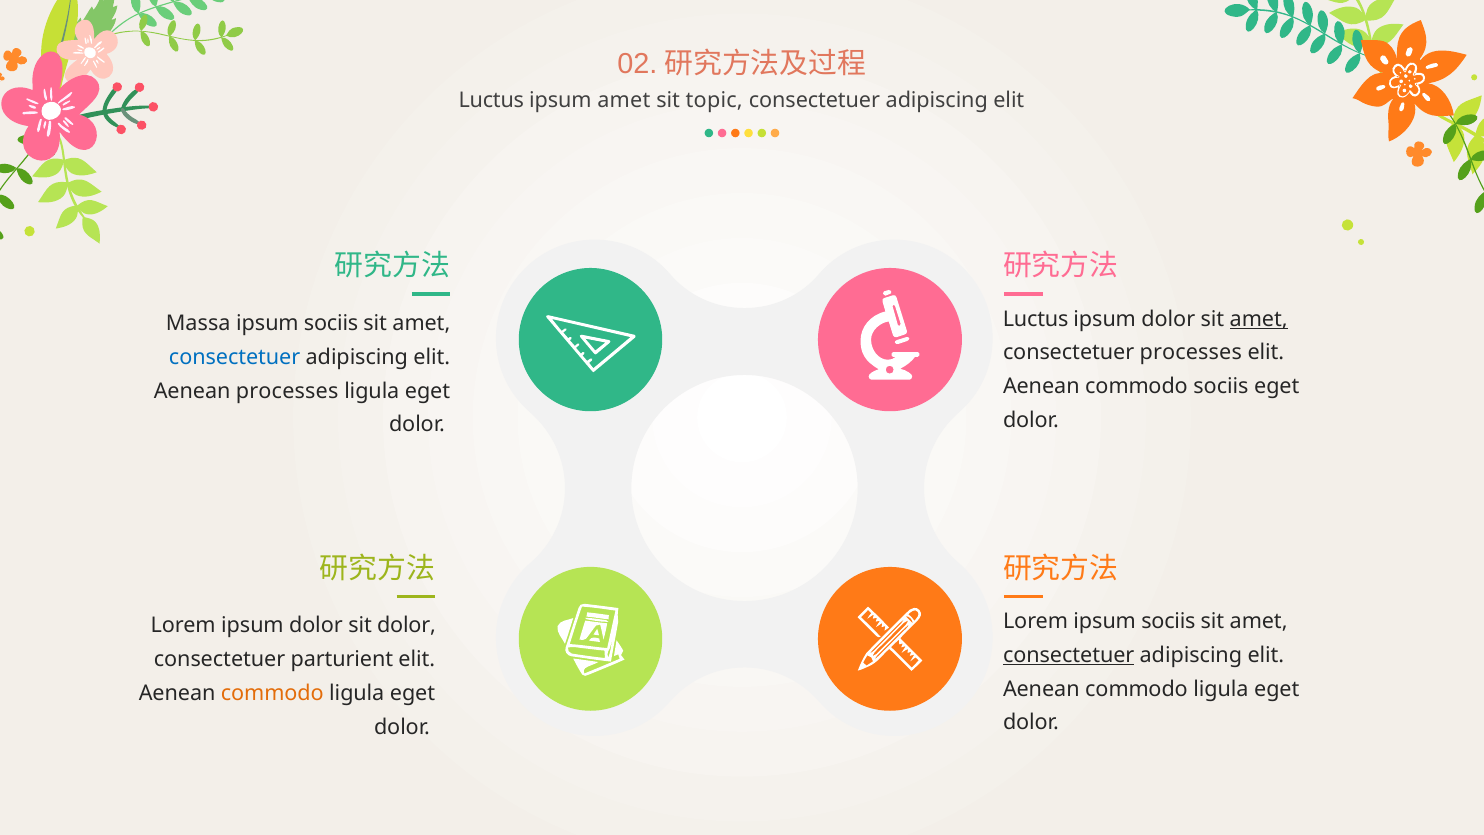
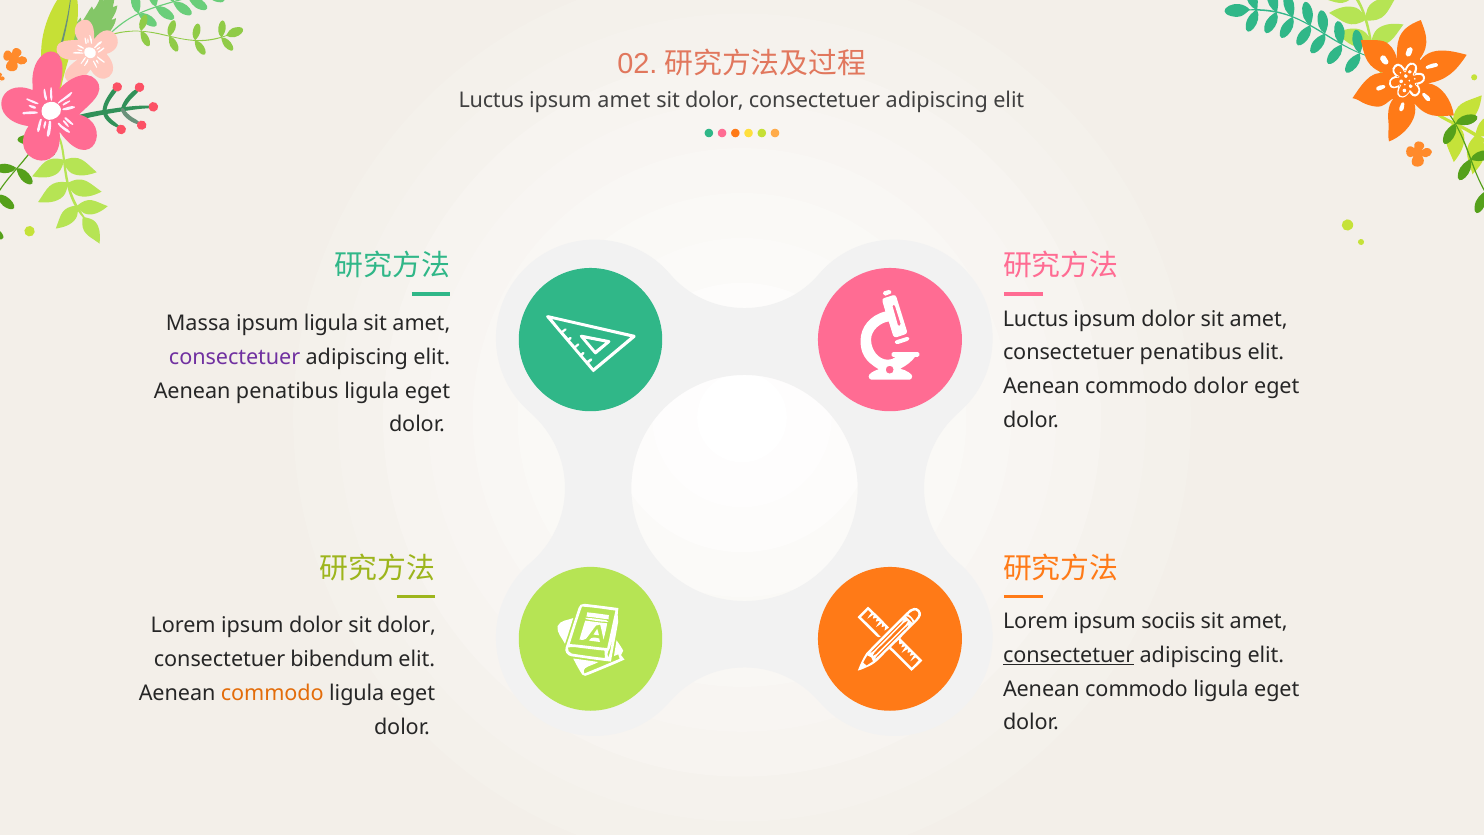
topic: topic -> dolor (714, 101)
amet underline: present -> none (1259, 319)
sociis: sociis -> ligula (331, 323)
consectetuer processes: processes -> penatibus (1191, 353)
consectetuer colour: blue -> purple (235, 357)
commodo sociis: sociis -> dolor (1221, 386)
Aenean processes: processes -> penatibus (287, 391)
parturient: parturient -> bibendum (342, 659)
